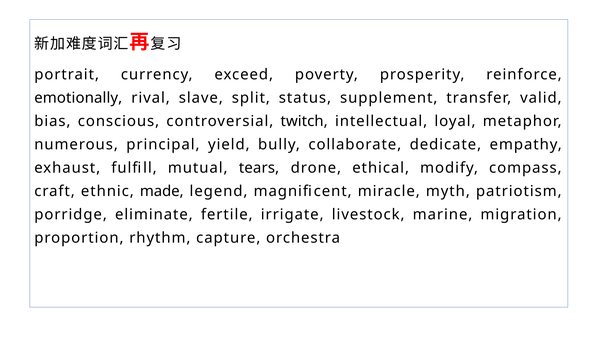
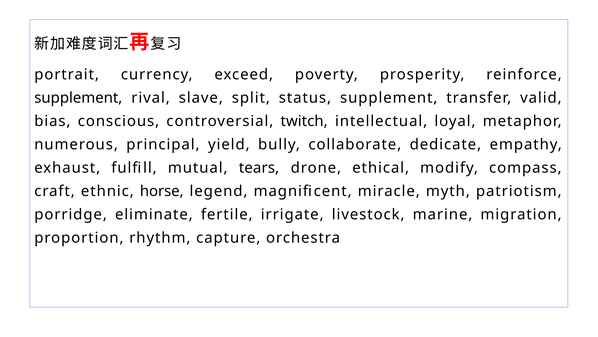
emotionally: emotionally -> supplement (78, 98)
made: made -> horse (162, 191)
